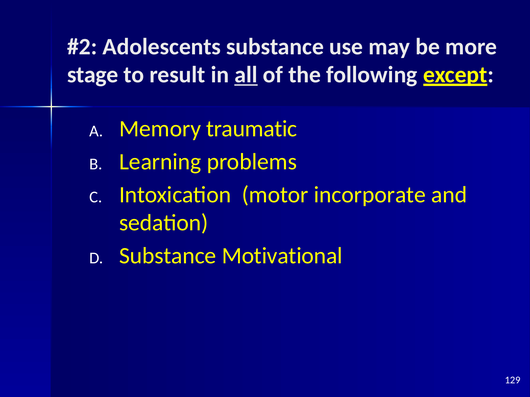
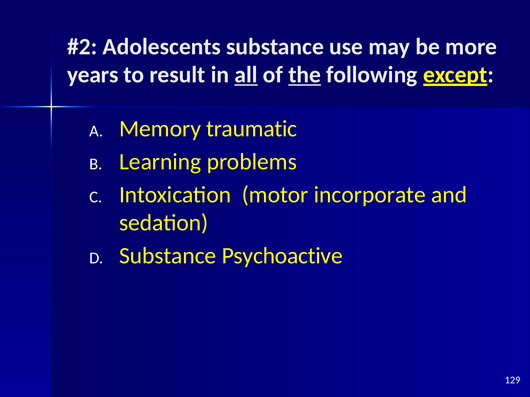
stage: stage -> years (93, 75)
the underline: none -> present (305, 75)
Motivational: Motivational -> Psychoactive (282, 256)
